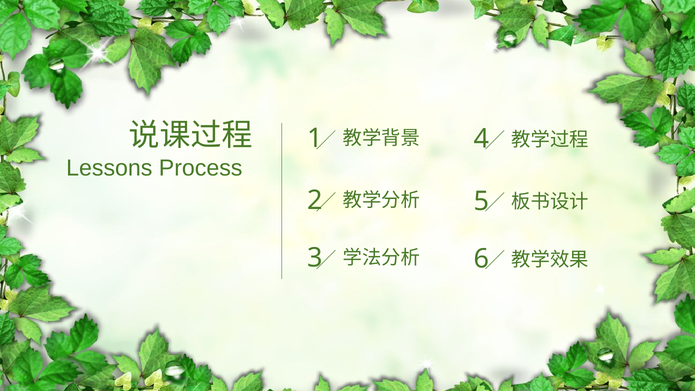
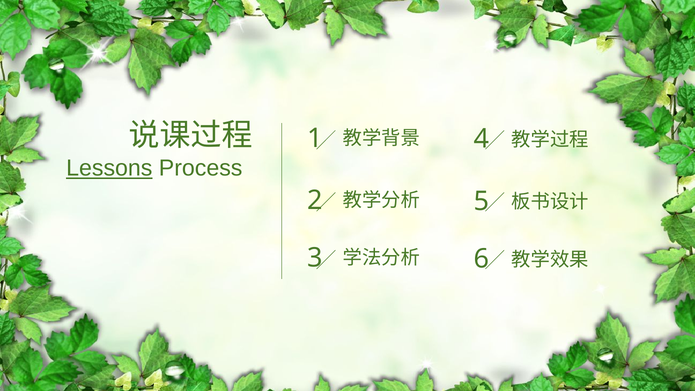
Lessons underline: none -> present (109, 168)
